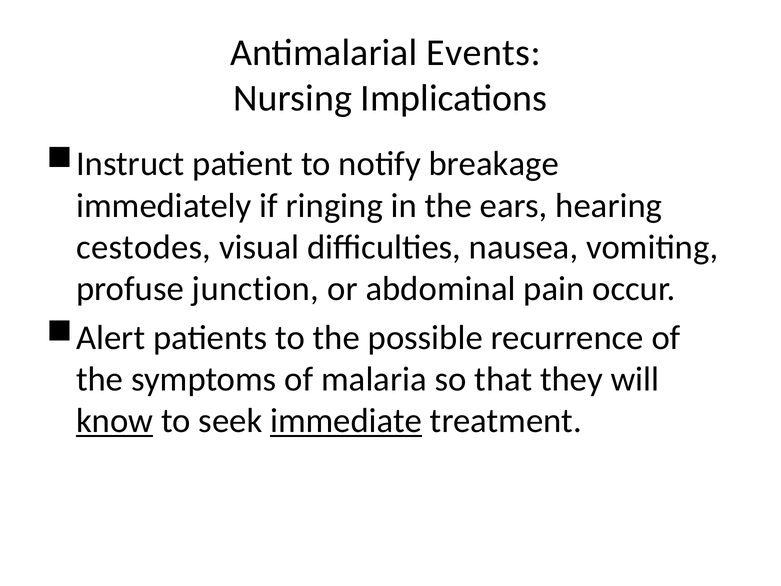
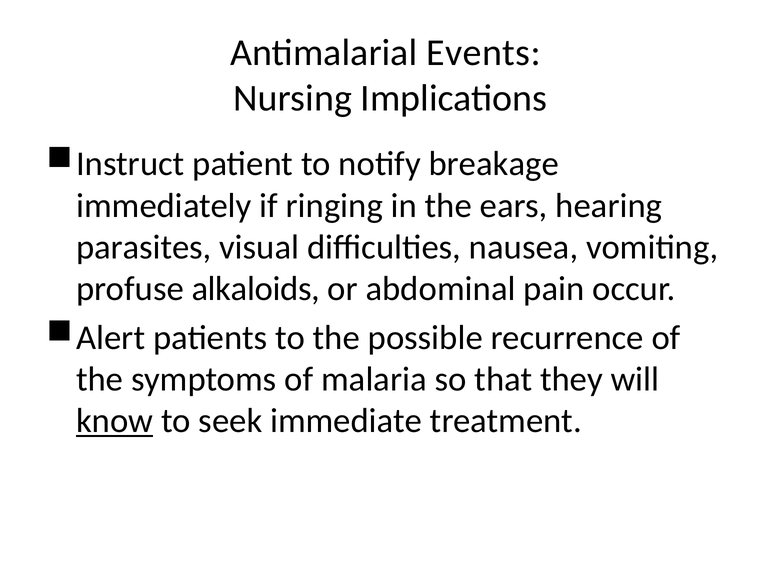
cestodes: cestodes -> parasites (144, 247)
junction: junction -> alkaloids (256, 289)
immediate underline: present -> none (346, 421)
